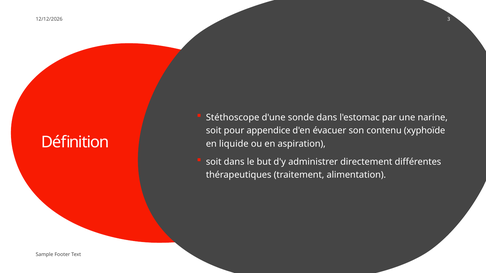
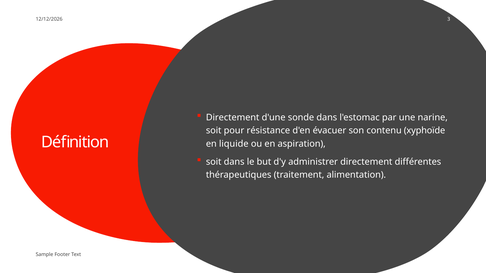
Stéthoscope: Stéthoscope -> Directement (233, 118)
appendice: appendice -> résistance (268, 131)
